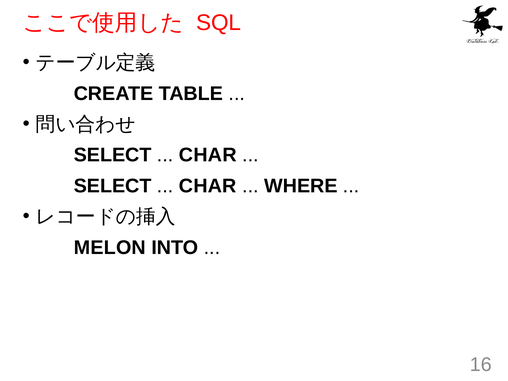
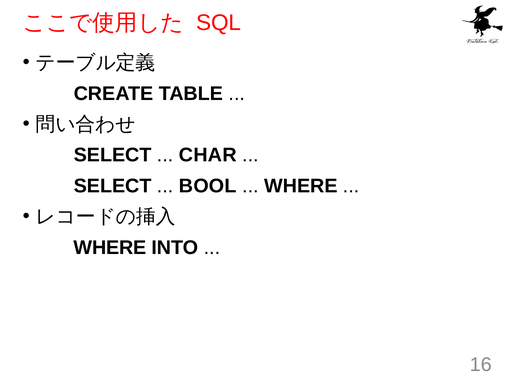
CHAR: CHAR -> BOOL (208, 186)
MELON: MELON -> WHERE (110, 247)
